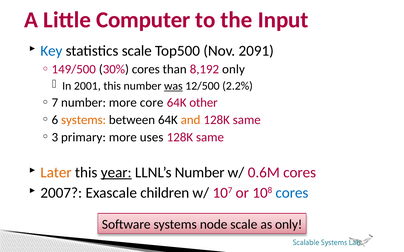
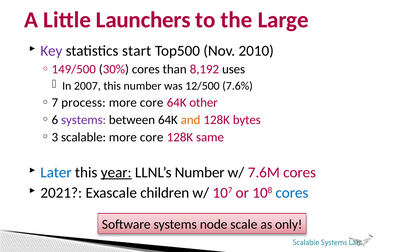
Computer: Computer -> Launchers (143, 20)
Input: Input -> Large (283, 20)
Key colour: blue -> purple (51, 51)
statistics scale: scale -> start (137, 51)
2091: 2091 -> 2010 (256, 51)
8,192 only: only -> uses (234, 69)
2001: 2001 -> 2007 (87, 86)
was underline: present -> none (173, 86)
2.2%: 2.2% -> 7.6% (238, 86)
number: number -> process (83, 103)
systems colour: orange -> purple (84, 120)
same: same -> bytes (247, 120)
primary: primary -> scalable (84, 137)
uses: uses -> core (152, 137)
Later colour: orange -> blue (56, 173)
0.6M: 0.6M -> 7.6M (264, 173)
2007: 2007 -> 2021 (61, 193)
